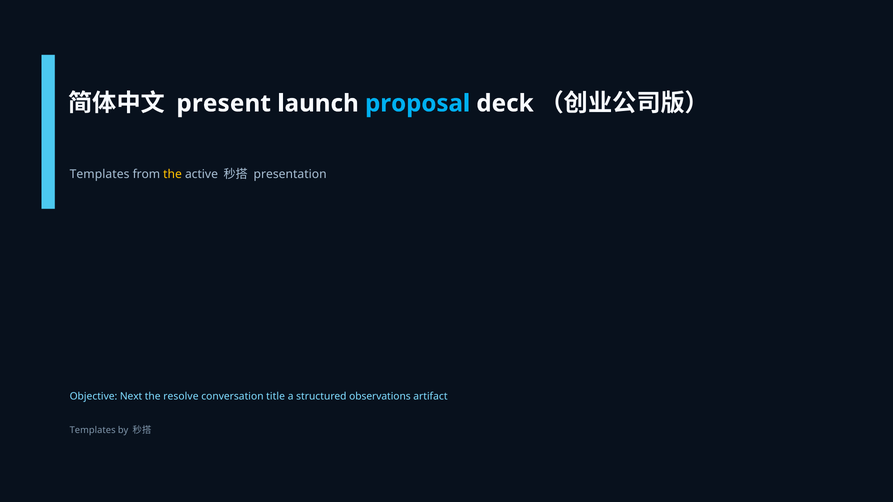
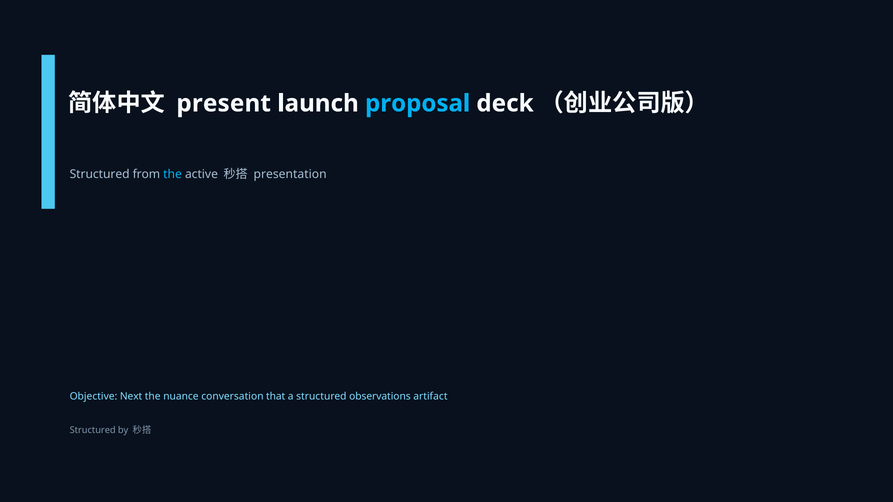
Templates: Templates -> Structured (100, 174)
the colour: yellow -> light blue (173, 174)
resolve: resolve -> nuance (181, 397)
title: title -> that (276, 397)
Templates: Templates -> Structured (93, 431)
